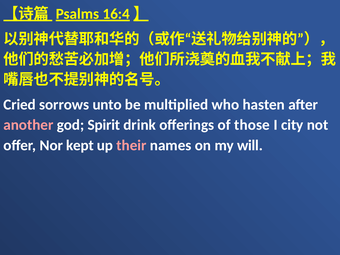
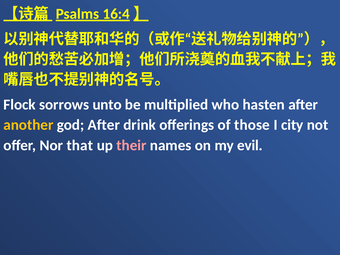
Cried: Cried -> Flock (20, 105)
another colour: pink -> yellow (28, 125)
god Spirit: Spirit -> After (104, 125)
kept: kept -> that (80, 145)
will: will -> evil (250, 145)
